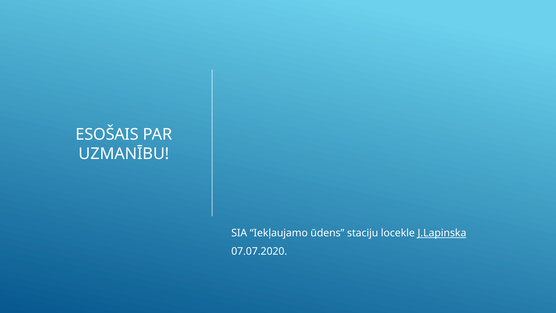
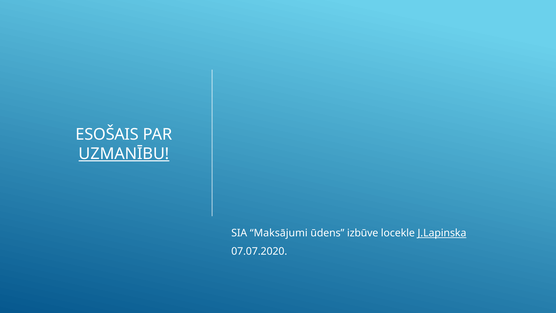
UZMANĪBU underline: none -> present (124, 154)
Iekļaujamo: Iekļaujamo -> Maksājumi (279, 233)
staciju: staciju -> izbūve (363, 233)
